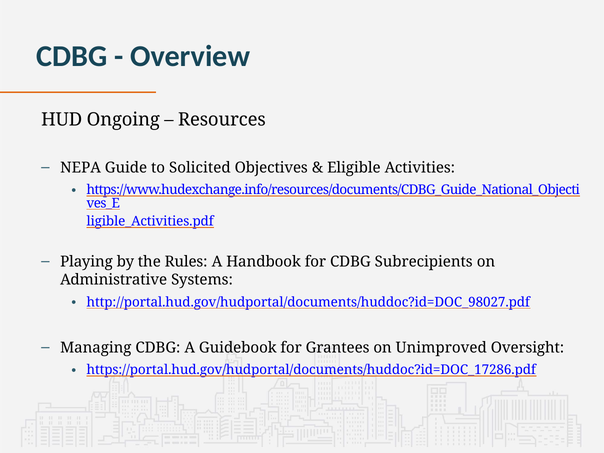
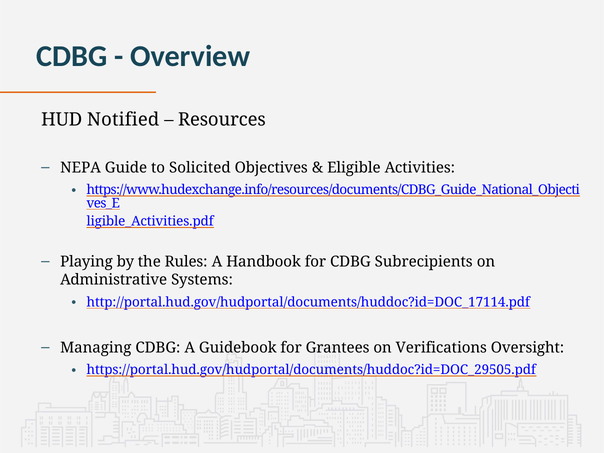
Ongoing: Ongoing -> Notified (123, 120)
http://portal.hud.gov/hudportal/documents/huddoc?id=DOC_98027.pdf: http://portal.hud.gov/hudportal/documents/huddoc?id=DOC_98027.pdf -> http://portal.hud.gov/hudportal/documents/huddoc?id=DOC_17114.pdf (308, 302)
Unimproved: Unimproved -> Verifications (441, 348)
https://portal.hud.gov/hudportal/documents/huddoc?id=DOC_17286.pdf: https://portal.hud.gov/hudportal/documents/huddoc?id=DOC_17286.pdf -> https://portal.hud.gov/hudportal/documents/huddoc?id=DOC_29505.pdf (311, 370)
